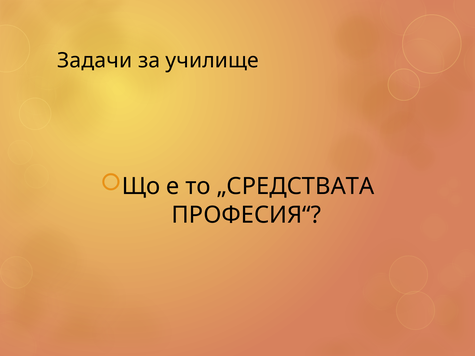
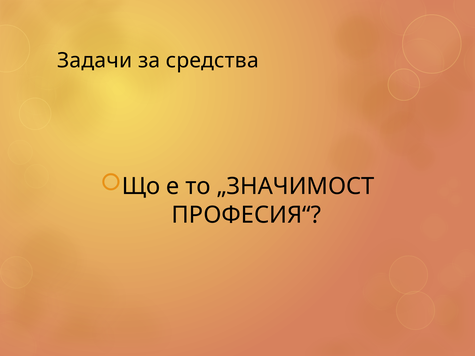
училище: училище -> средства (212, 61)
„СРЕДСТВАТА: „СРЕДСТВАТА -> „ЗНАЧИМОСТ (296, 187)
